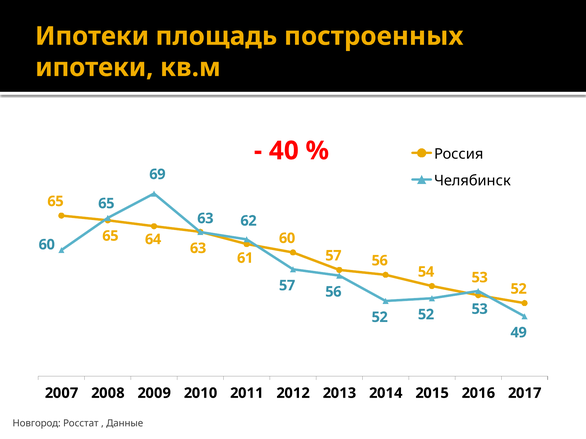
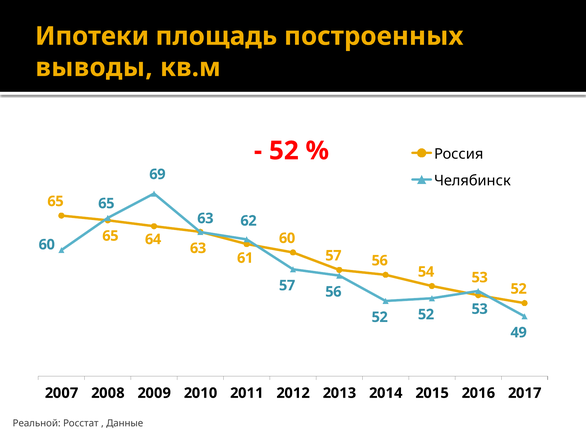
ипотеки: ипотеки -> выводы (94, 68)
40: 40 -> 52 (284, 151)
Новгород: Новгород -> Реальной (37, 424)
